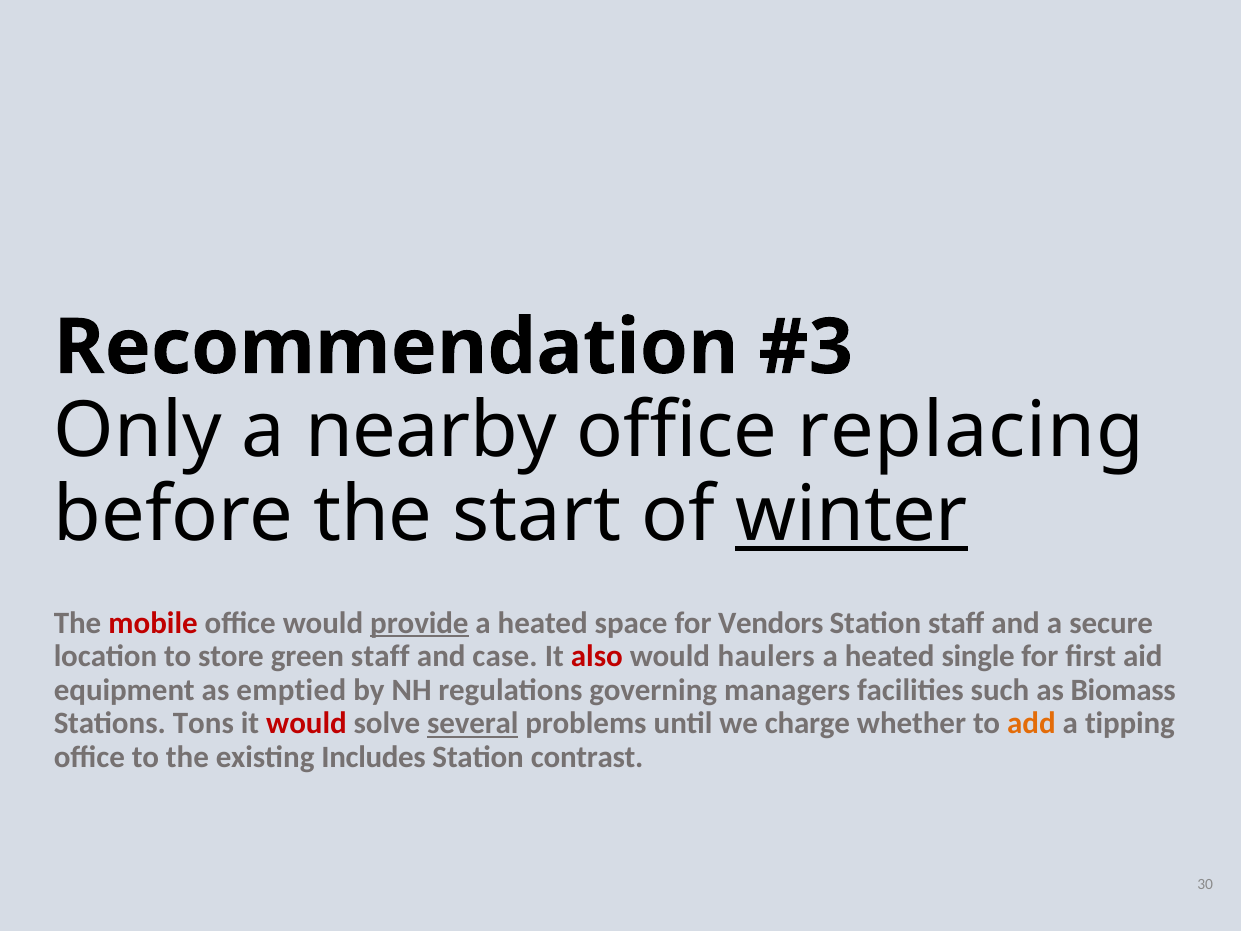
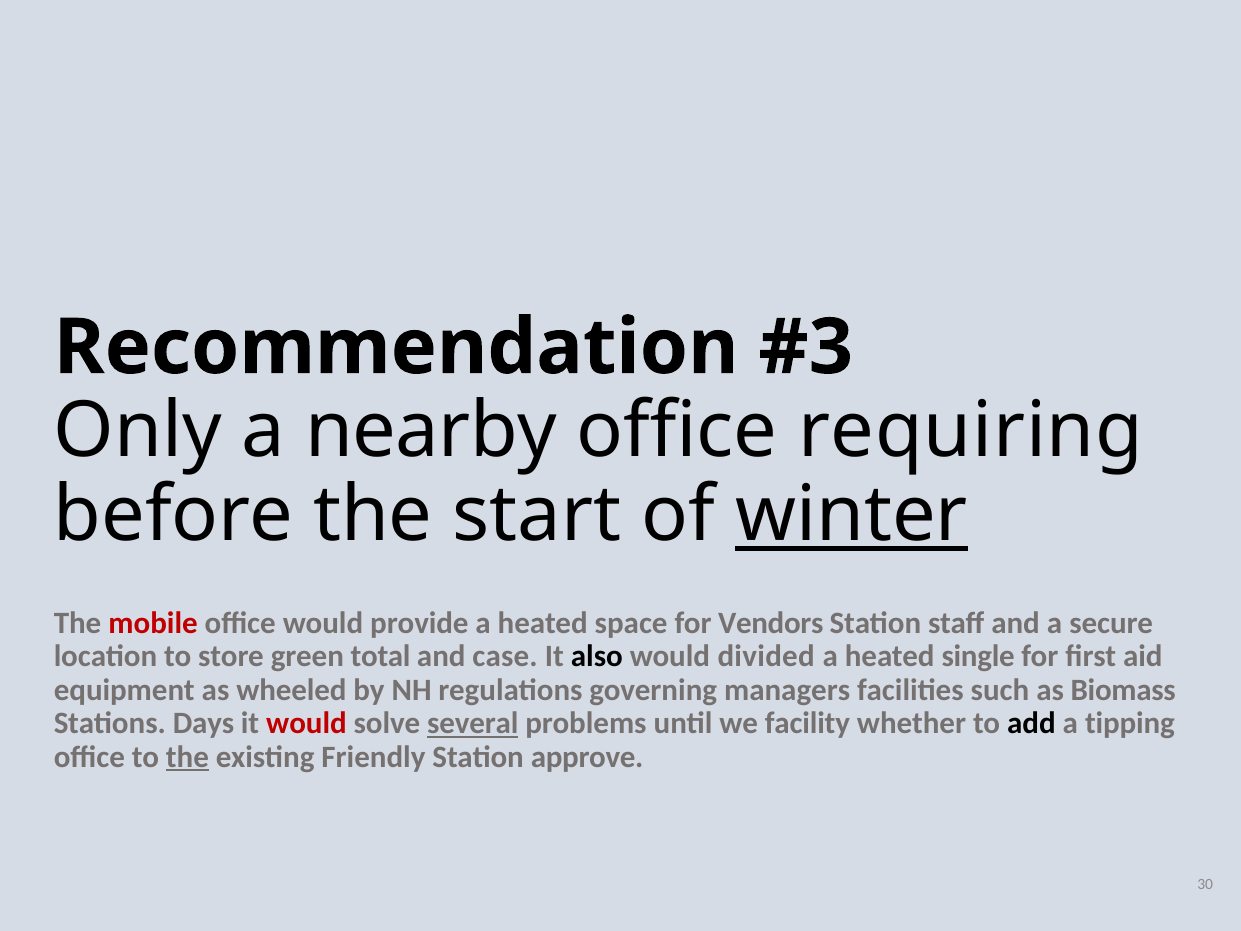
replacing: replacing -> requiring (971, 431)
provide underline: present -> none (419, 623)
green staff: staff -> total (381, 656)
also colour: red -> black (597, 656)
haulers: haulers -> divided (766, 656)
emptied: emptied -> wheeled (291, 690)
Tons: Tons -> Days (203, 723)
charge: charge -> facility (807, 723)
add colour: orange -> black (1031, 723)
the underline: none -> present (187, 757)
Includes: Includes -> Friendly (373, 757)
contrast: contrast -> approve (587, 757)
